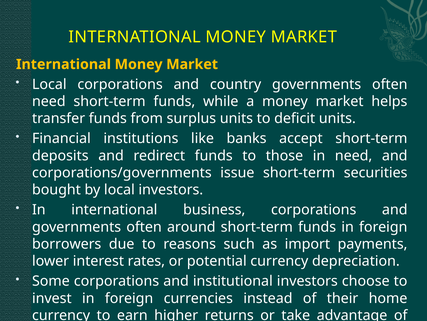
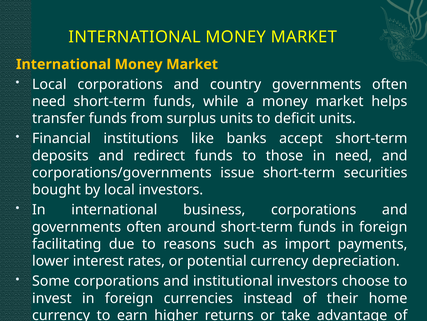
borrowers: borrowers -> facilitating (67, 244)
